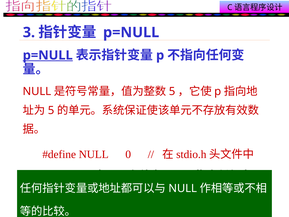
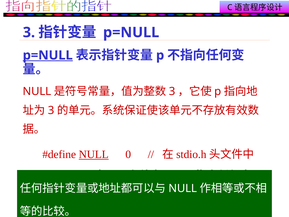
5: 5 -> 3 (172, 91)
5: 5 -> 3 (51, 110)
NULL underline: none -> present (94, 154)
